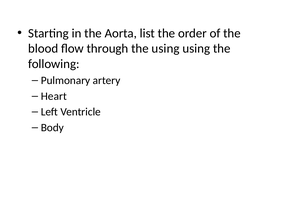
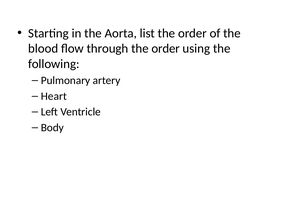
through the using: using -> order (166, 49)
